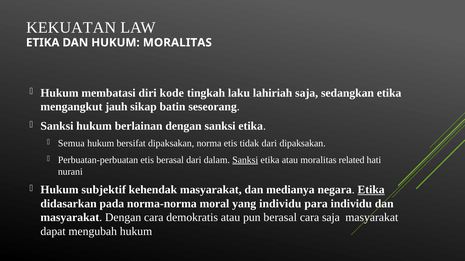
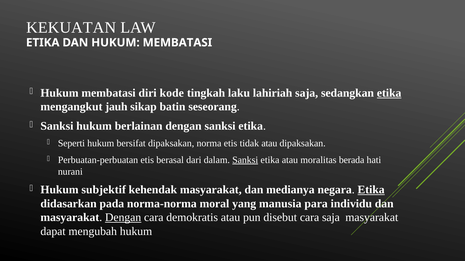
DAN HUKUM MORALITAS: MORALITAS -> MEMBATASI (177, 43)
etika underline: none -> present (389, 93)
Semua: Semua -> Seperti (71, 144)
tidak dari: dari -> atau (269, 144)
related: related -> berada (352, 160)
yang individu: individu -> manusia (280, 204)
Dengan underline: none -> present (123, 218)
pun berasal: berasal -> disebut (280, 218)
